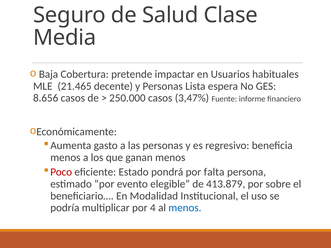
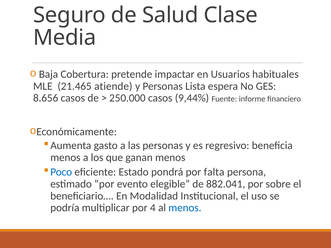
decente: decente -> atiende (113, 86)
3,47%: 3,47% -> 9,44% (192, 98)
Poco colour: red -> blue (61, 172)
413.879: 413.879 -> 882.041 (226, 184)
